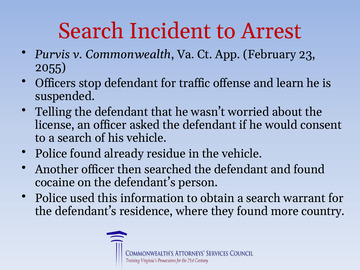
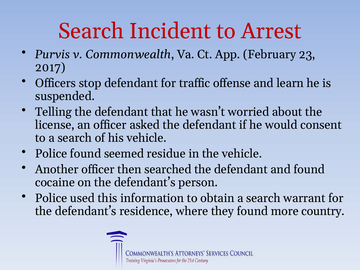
2055: 2055 -> 2017 (50, 67)
already: already -> seemed (124, 154)
